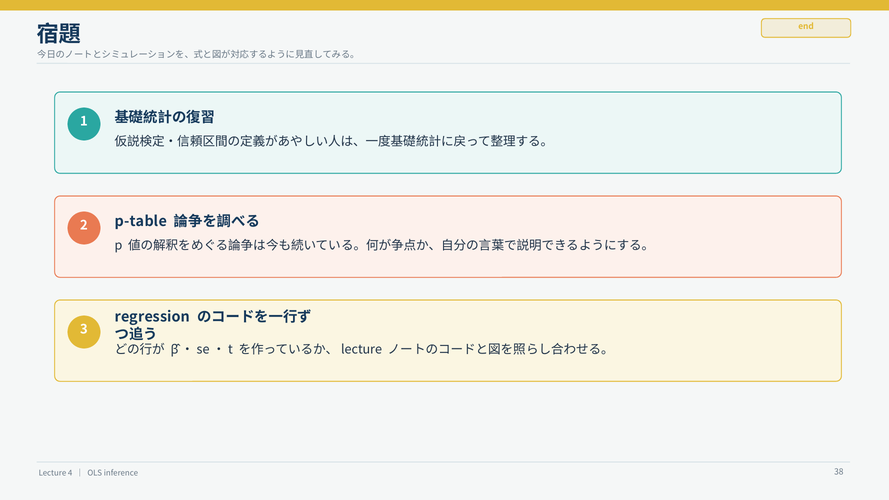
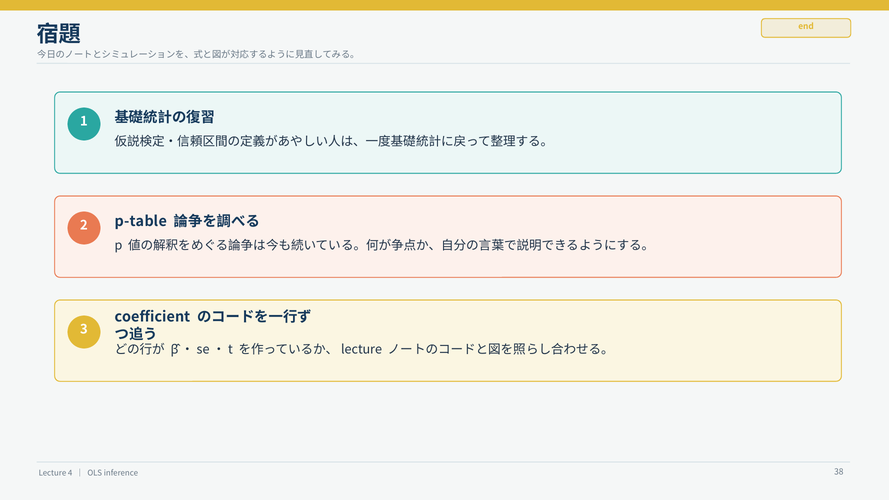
regression: regression -> coefficient (152, 317)
